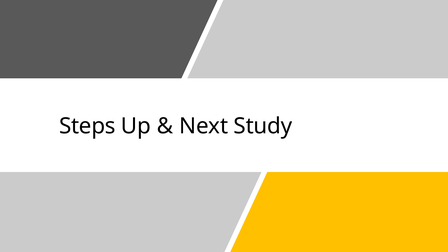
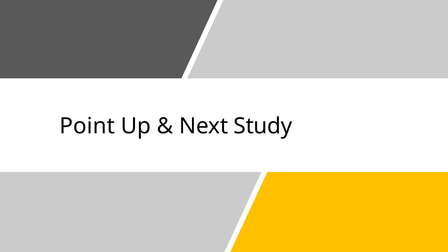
Steps: Steps -> Point (87, 126)
